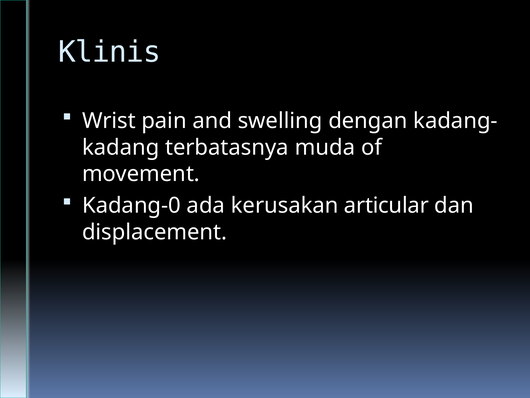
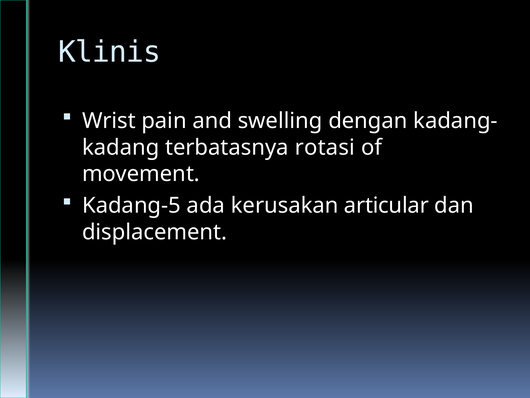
muda: muda -> rotasi (325, 147)
Kadang-0: Kadang-0 -> Kadang-5 (131, 205)
